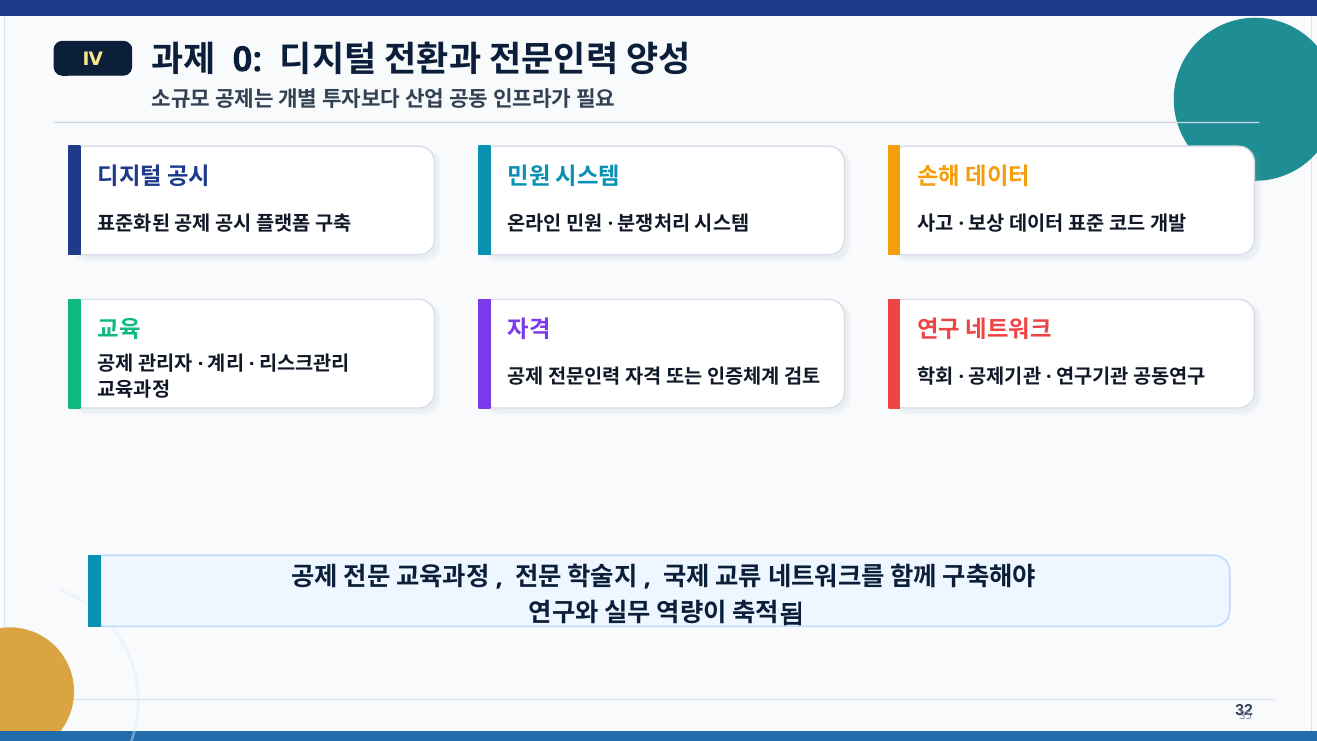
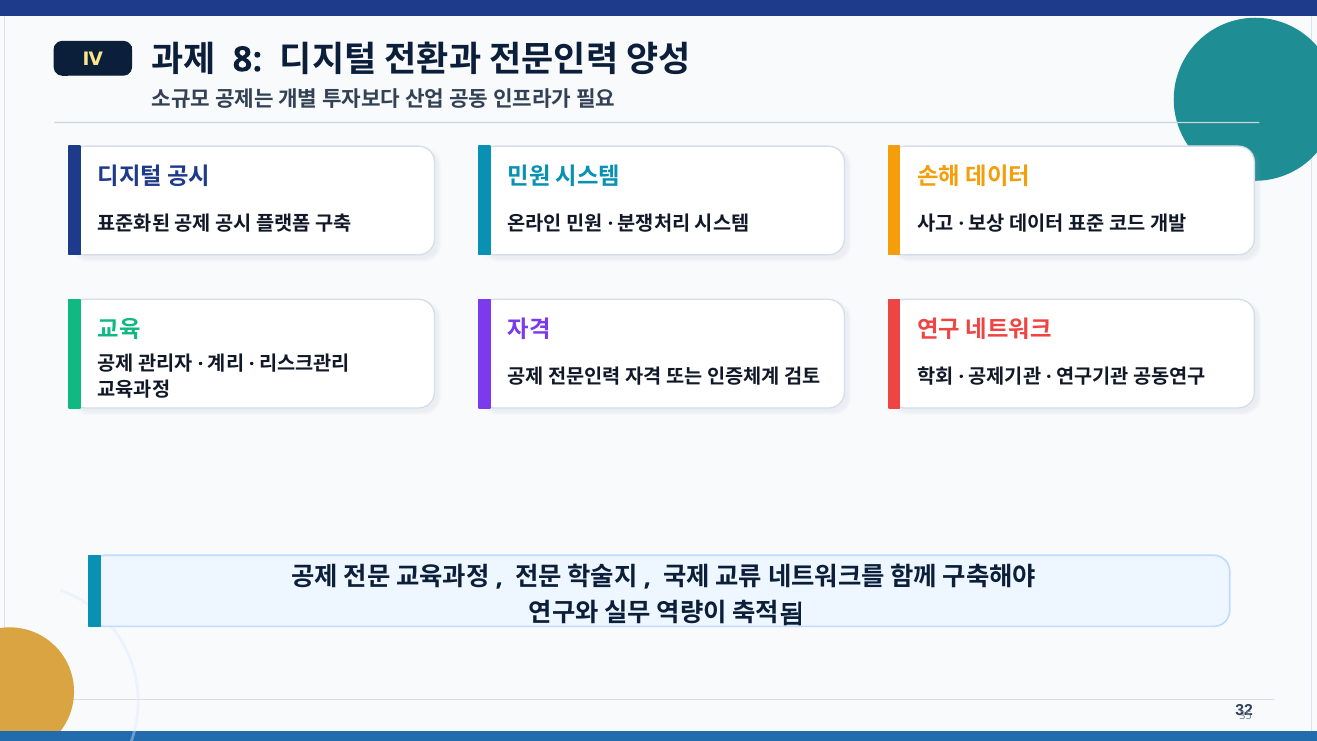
0: 0 -> 8 (247, 60)
